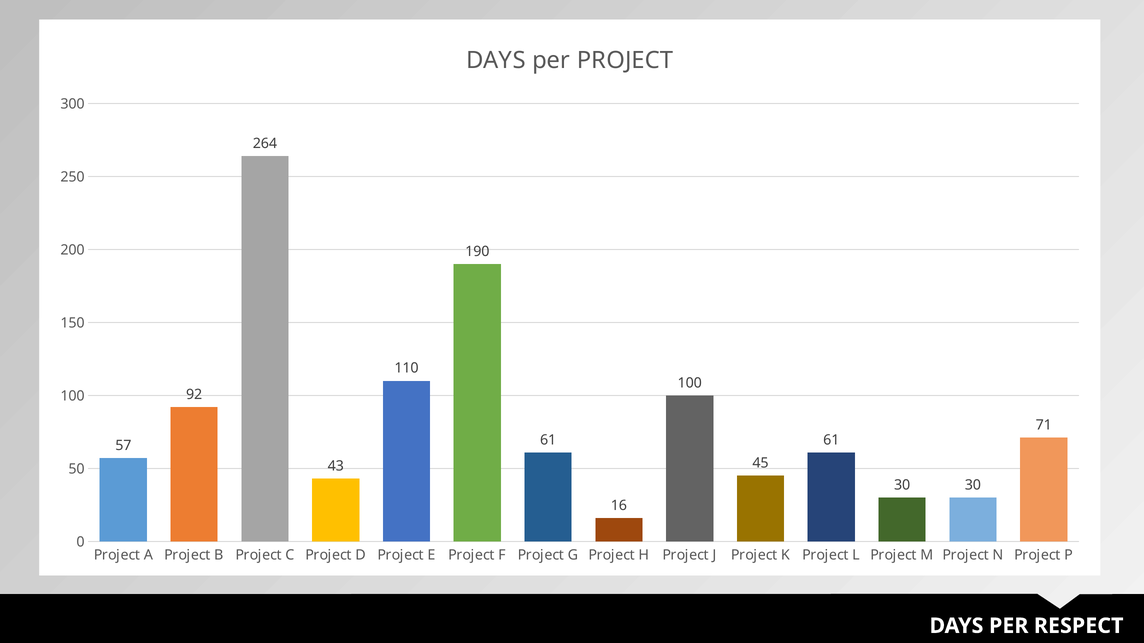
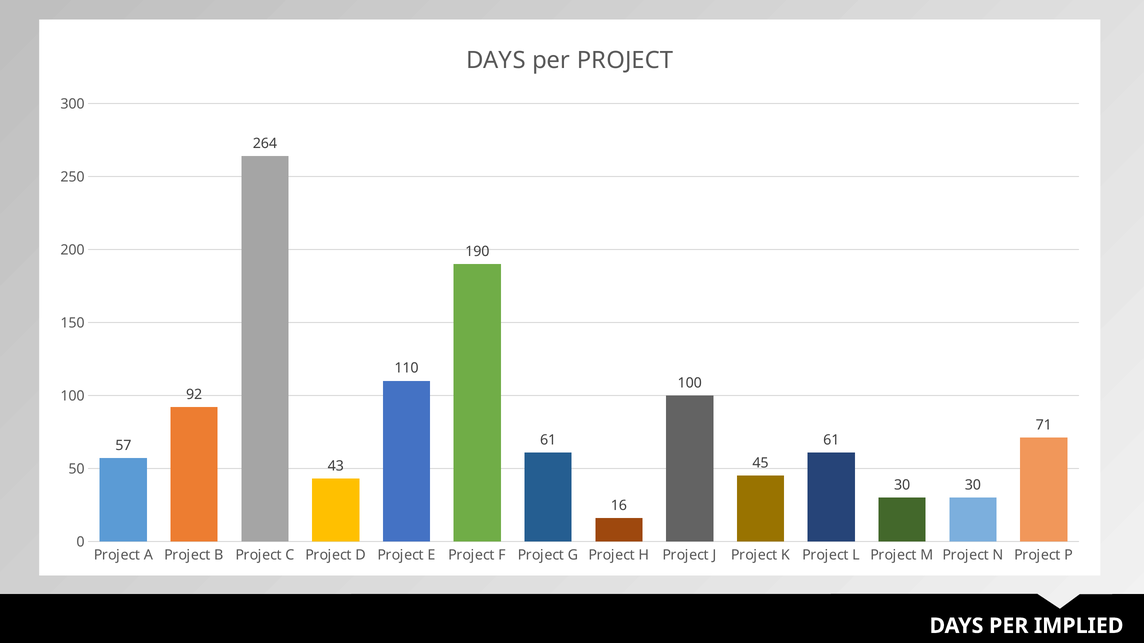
RESPECT: RESPECT -> IMPLIED (1079, 626)
